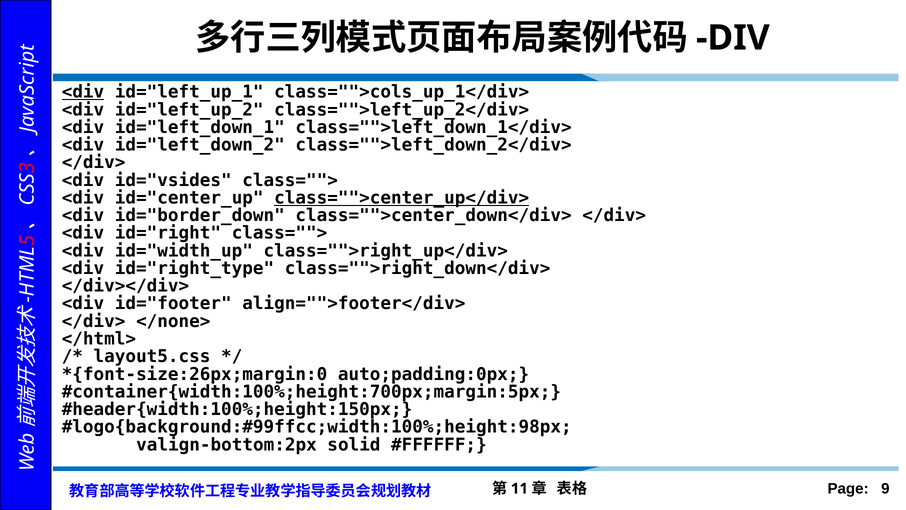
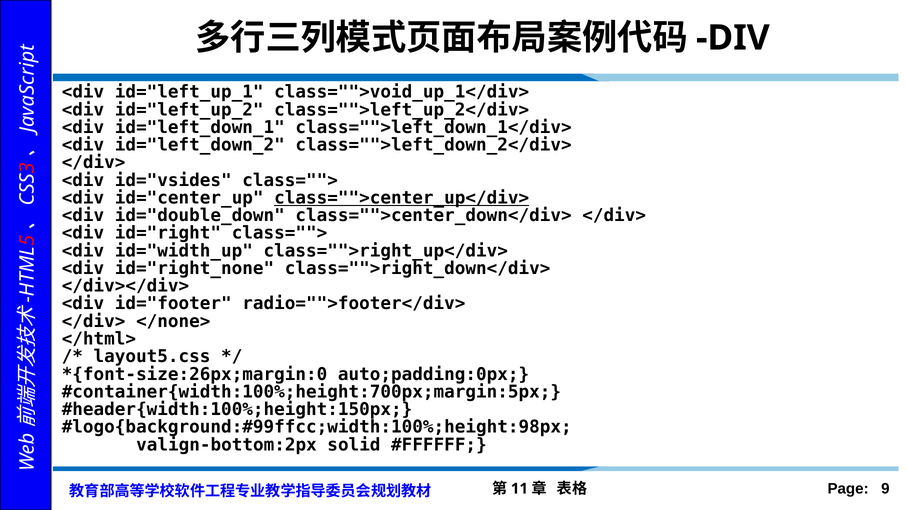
<div underline: present -> none (83, 92)
class="">cols_up_1</div>: class="">cols_up_1</div> -> class="">void_up_1</div> (402, 92)
id="border_down: id="border_down -> id="double_down (200, 215)
id="right_type: id="right_type -> id="right_none (195, 268)
align="">footer</div>: align="">footer</div> -> radio="">footer</div> (354, 303)
